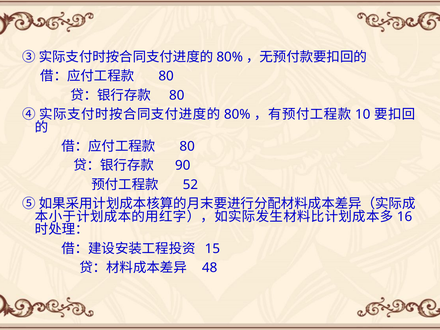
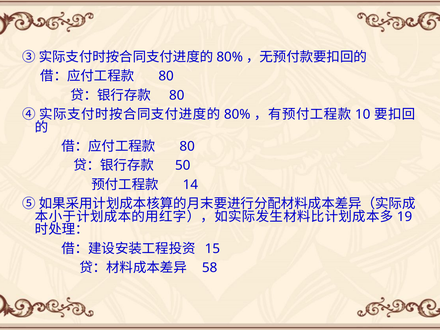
90: 90 -> 50 (183, 166)
52: 52 -> 14 (190, 185)
16: 16 -> 19 (405, 217)
48: 48 -> 58 (210, 268)
